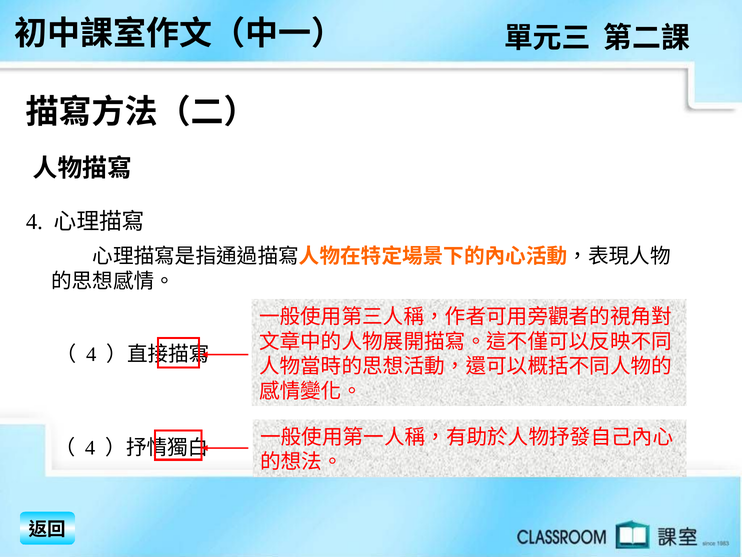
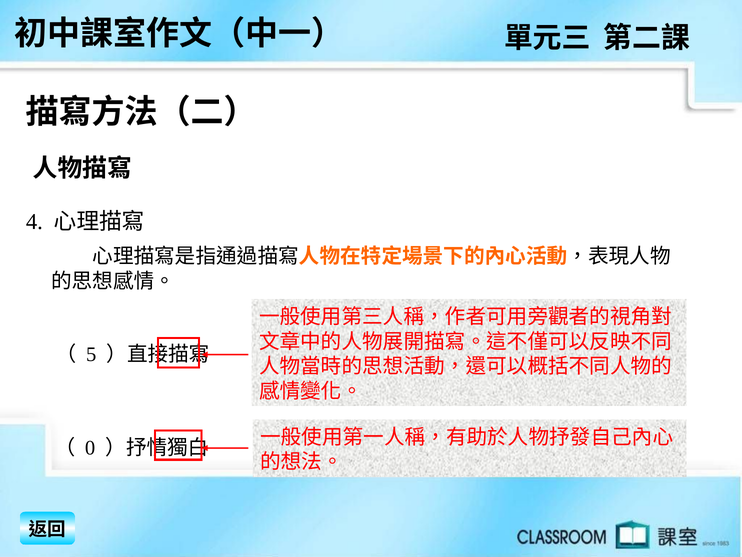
4: 4 -> 5 (91, 354)
4: 4 -> 0 (90, 448)
